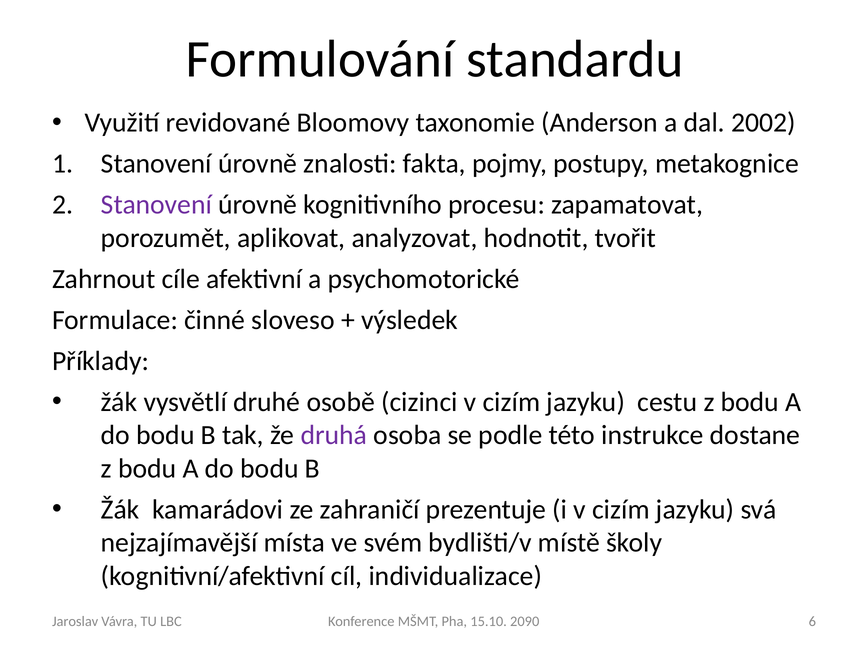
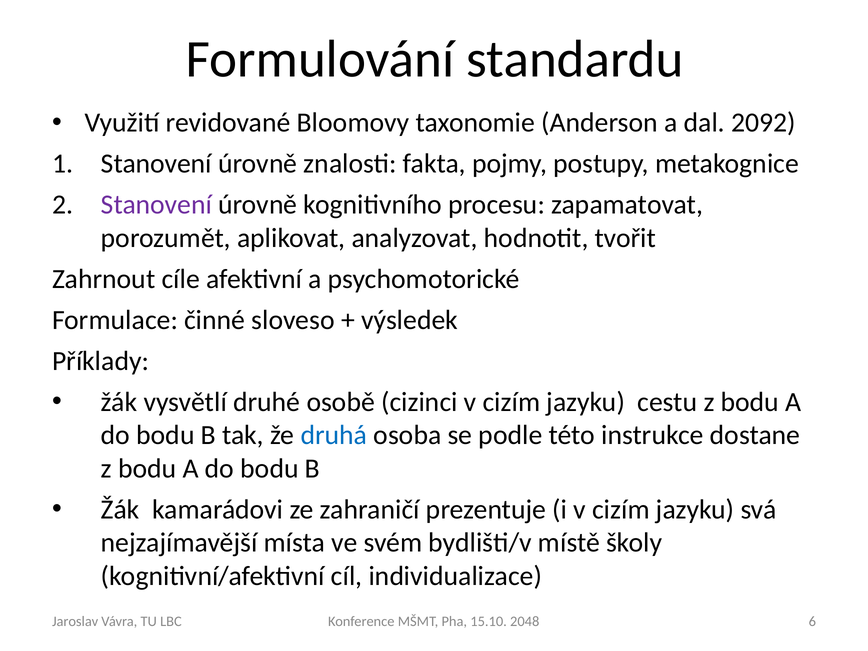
2002: 2002 -> 2092 (764, 123)
druhá colour: purple -> blue (334, 435)
2090: 2090 -> 2048 (525, 622)
